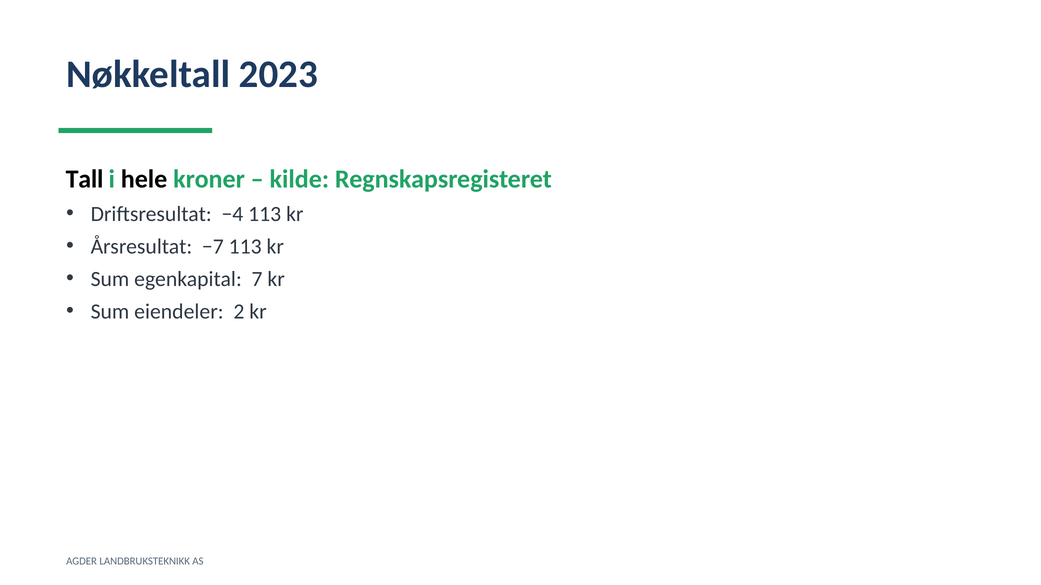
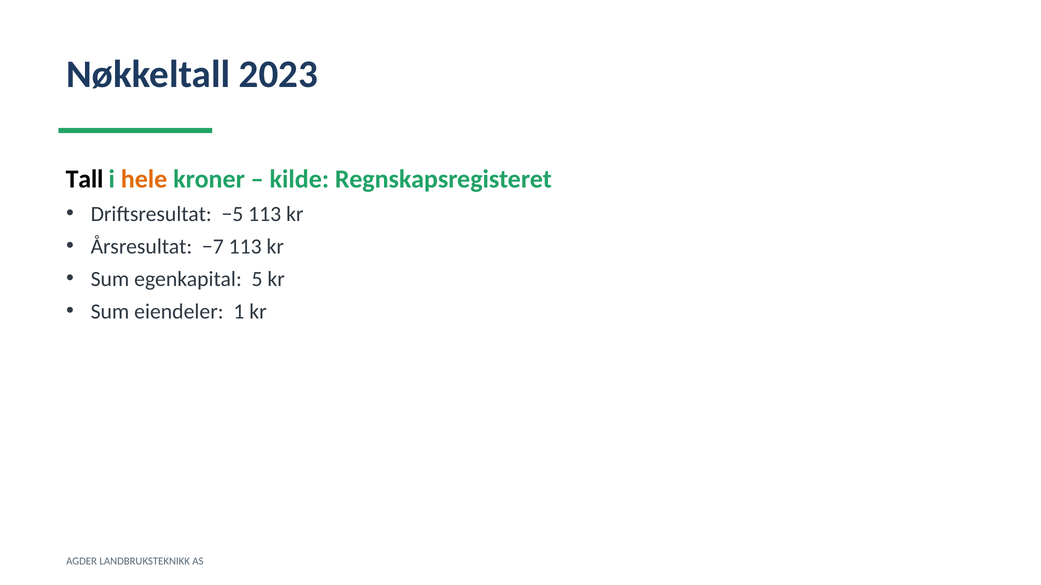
hele colour: black -> orange (144, 179)
−4: −4 -> −5 (232, 214)
7: 7 -> 5 (257, 279)
2: 2 -> 1 (239, 312)
